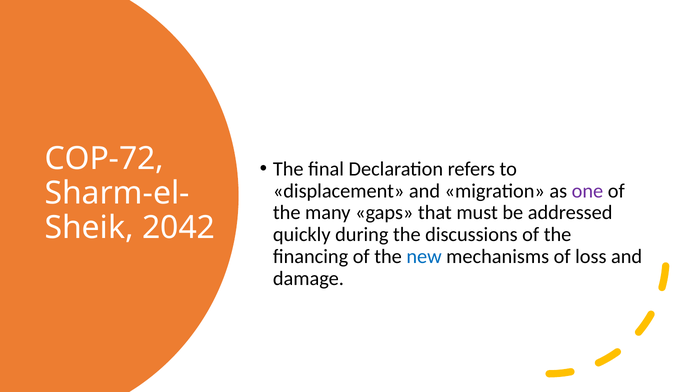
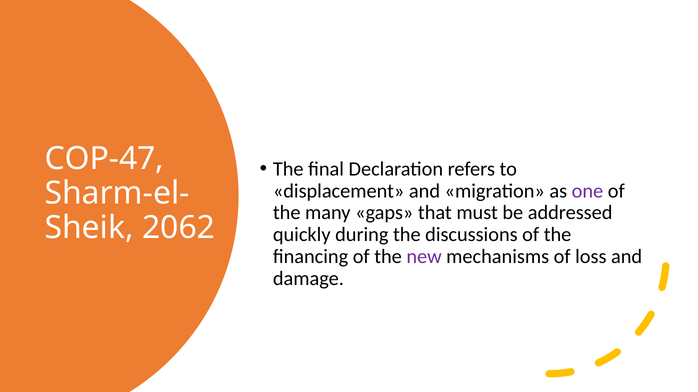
COP-72: COP-72 -> COP-47 (104, 159)
2042: 2042 -> 2062 (179, 228)
new colour: blue -> purple (424, 257)
